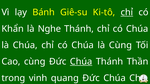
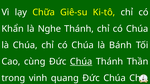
Bánh: Bánh -> Chữa (44, 12)
chỉ underline: present -> none (127, 12)
là Cùng: Cùng -> Bánh (120, 45)
